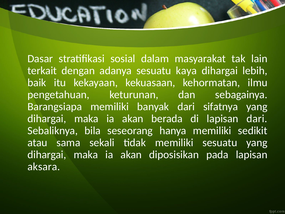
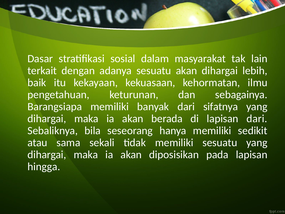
sesuatu kaya: kaya -> akan (186, 71)
aksara: aksara -> hingga (44, 166)
